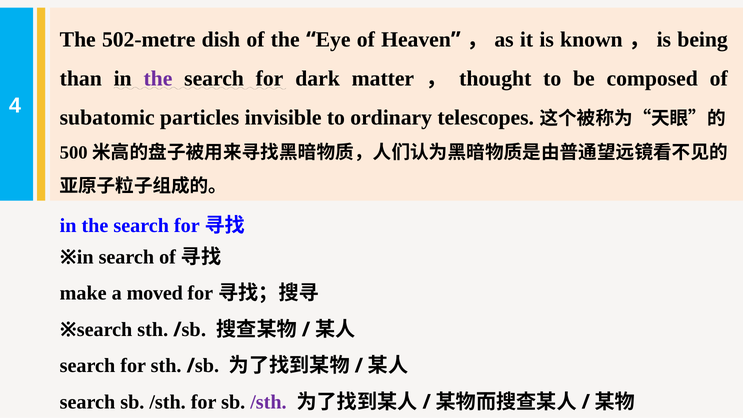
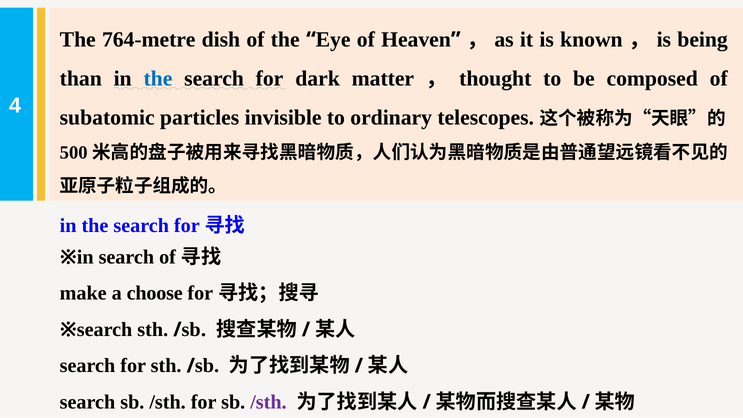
502-metre: 502-metre -> 764-metre (149, 40)
the colour: purple -> blue (158, 79)
moved: moved -> choose (155, 293)
